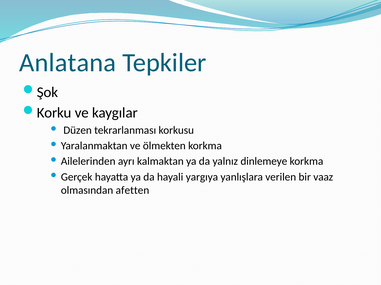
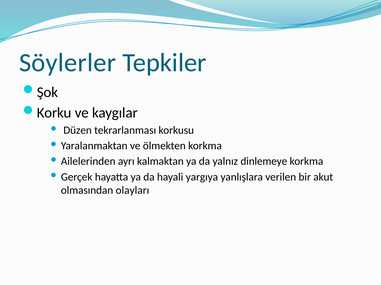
Anlatana: Anlatana -> Söylerler (68, 63)
vaaz: vaaz -> akut (323, 177)
afetten: afetten -> olayları (132, 191)
